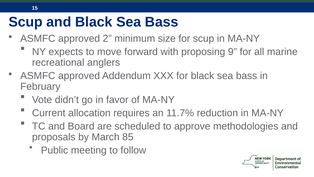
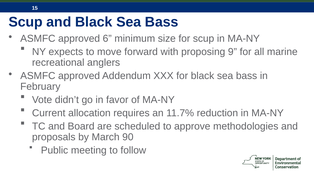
2: 2 -> 6 (107, 38)
85: 85 -> 90 (128, 137)
